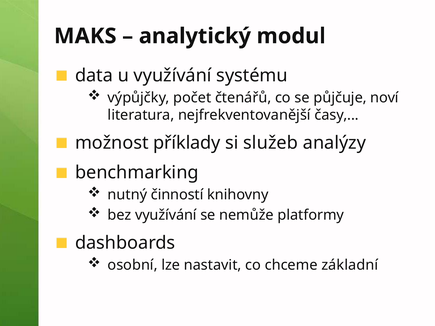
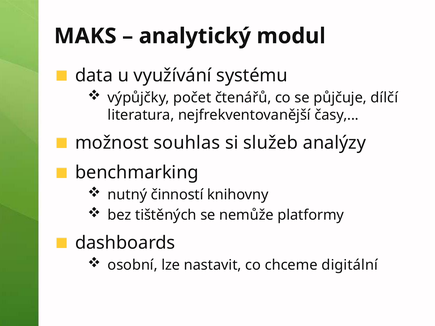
noví: noví -> dílčí (384, 98)
příklady: příklady -> souhlas (187, 143)
bez využívání: využívání -> tištěných (166, 215)
základní: základní -> digitální (350, 265)
